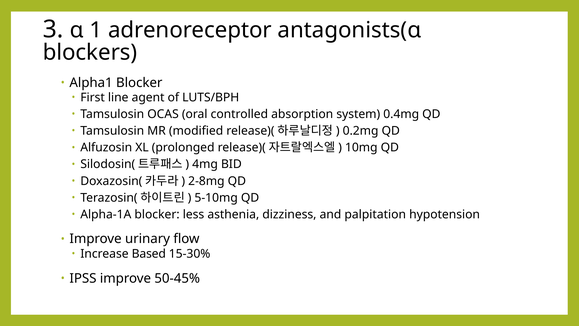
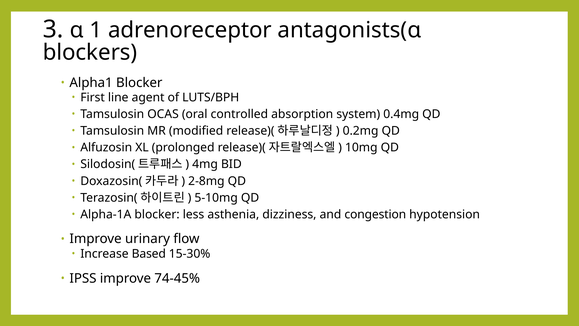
palpitation: palpitation -> congestion (375, 214)
50-45%: 50-45% -> 74-45% (177, 278)
